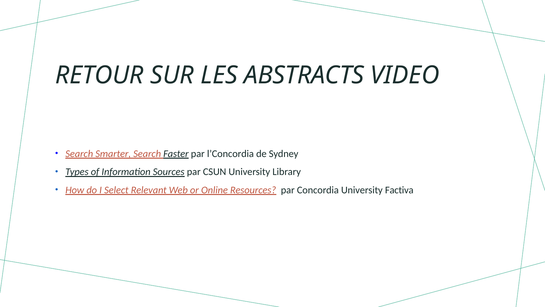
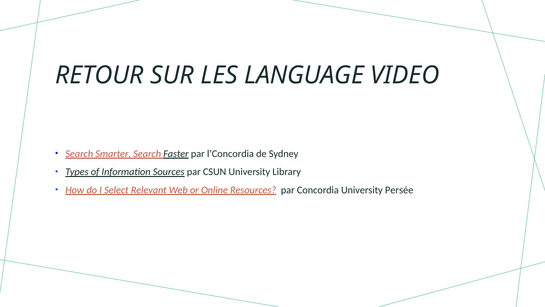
ABSTRACTS: ABSTRACTS -> LANGUAGE (304, 75)
Factiva: Factiva -> Persée (399, 190)
